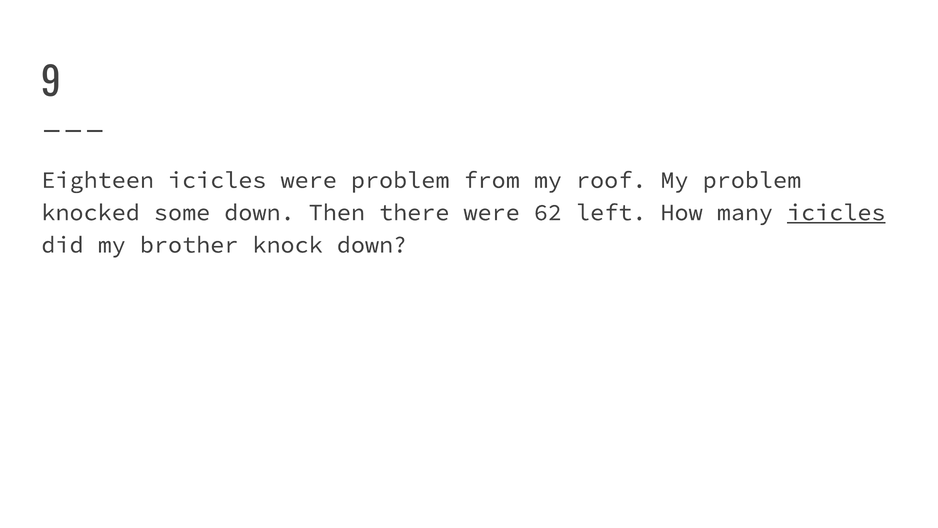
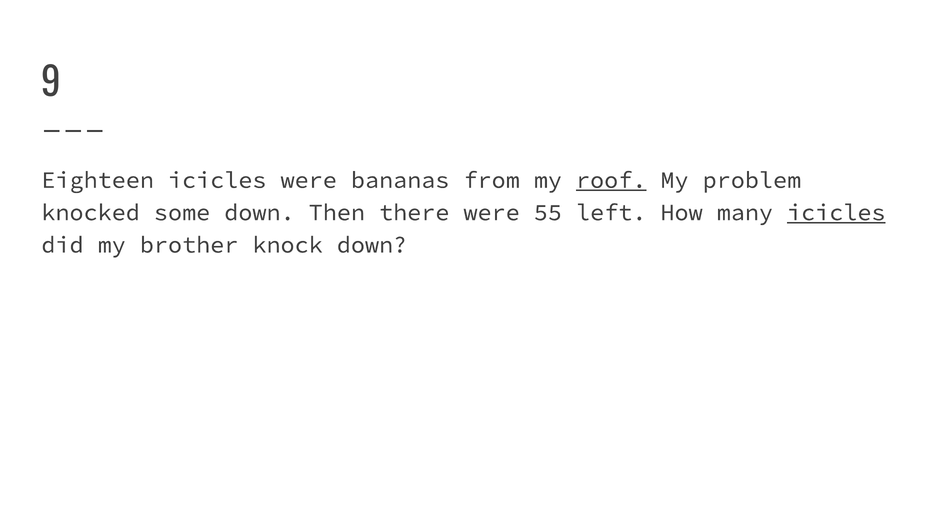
were problem: problem -> bananas (400, 180)
roof underline: none -> present (611, 180)
62: 62 -> 55 (548, 212)
